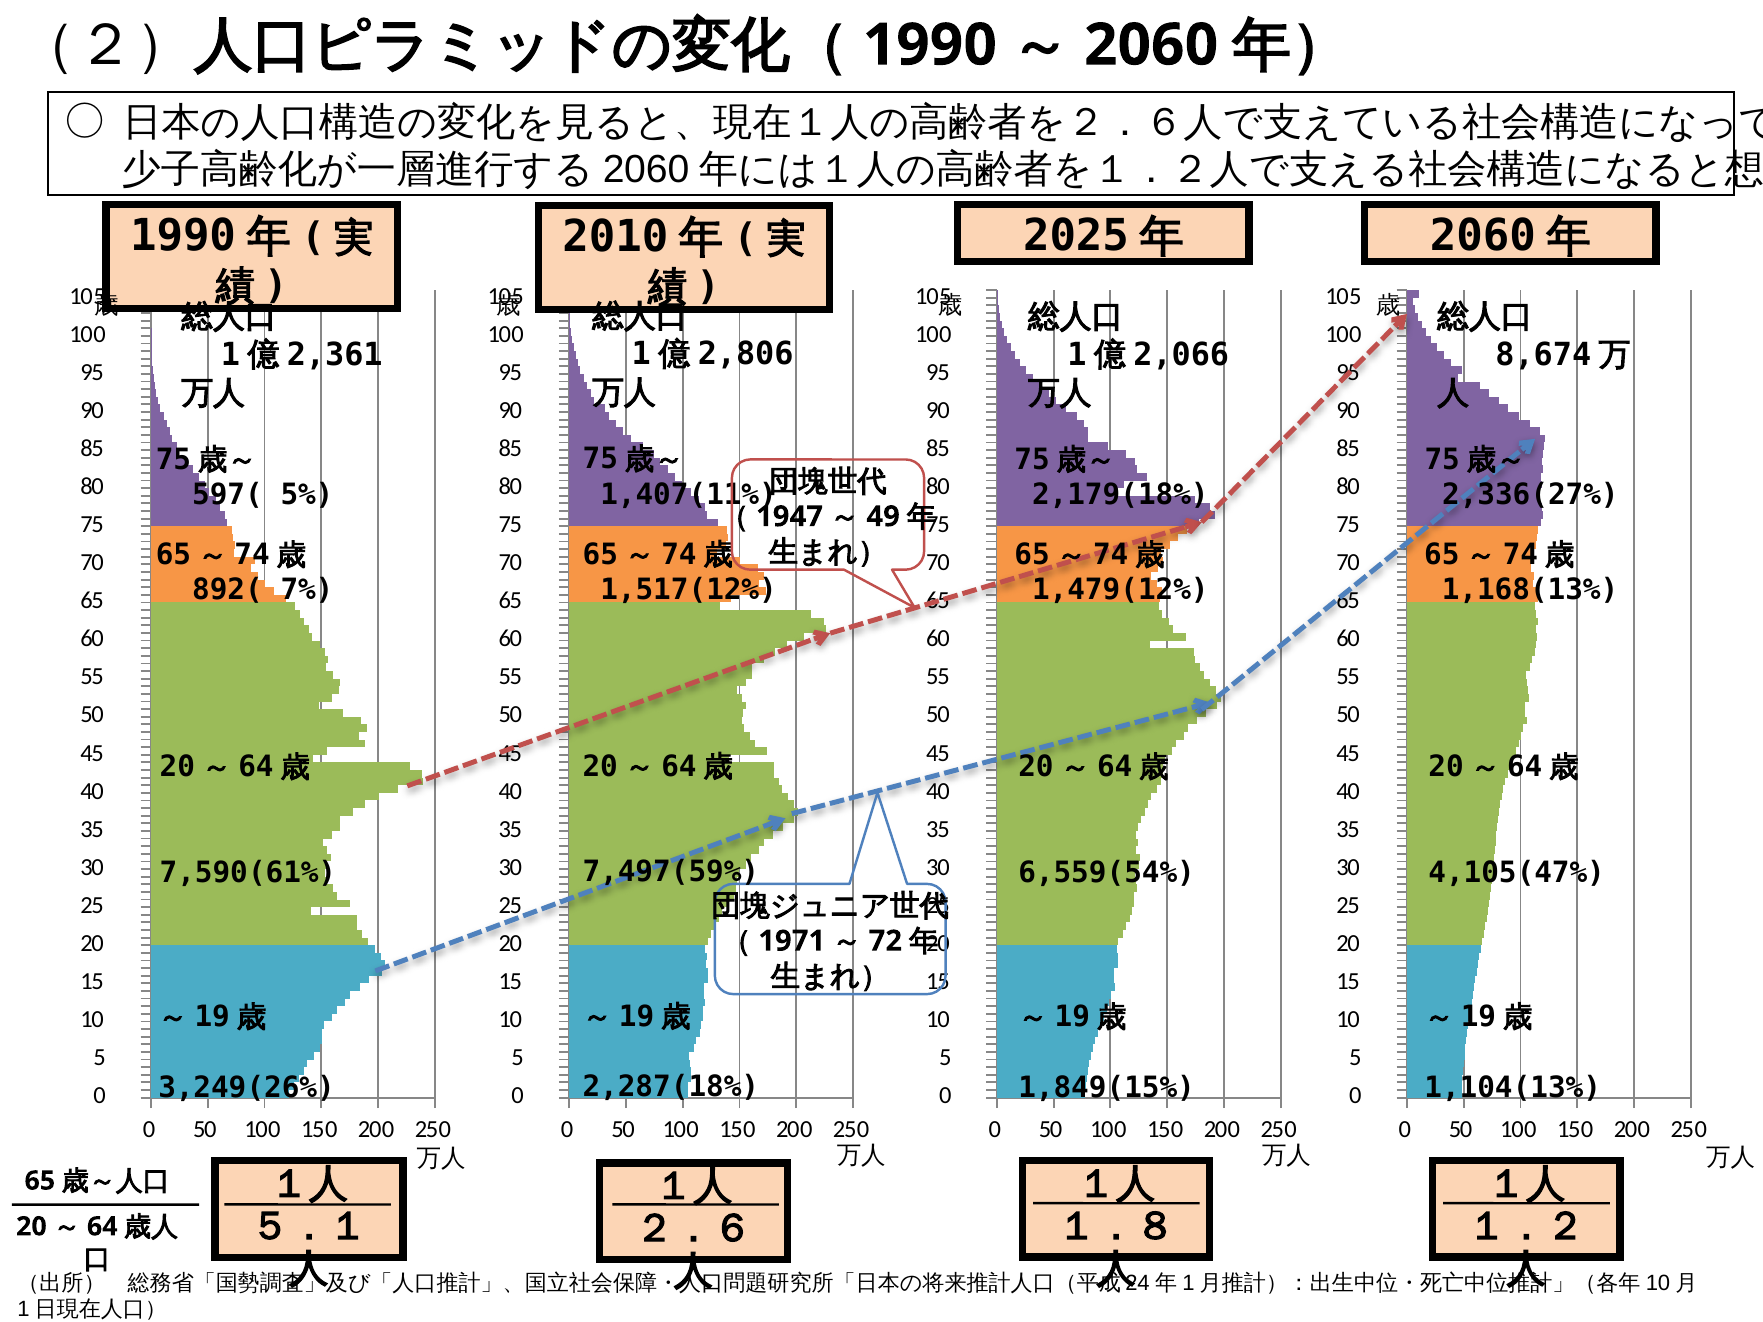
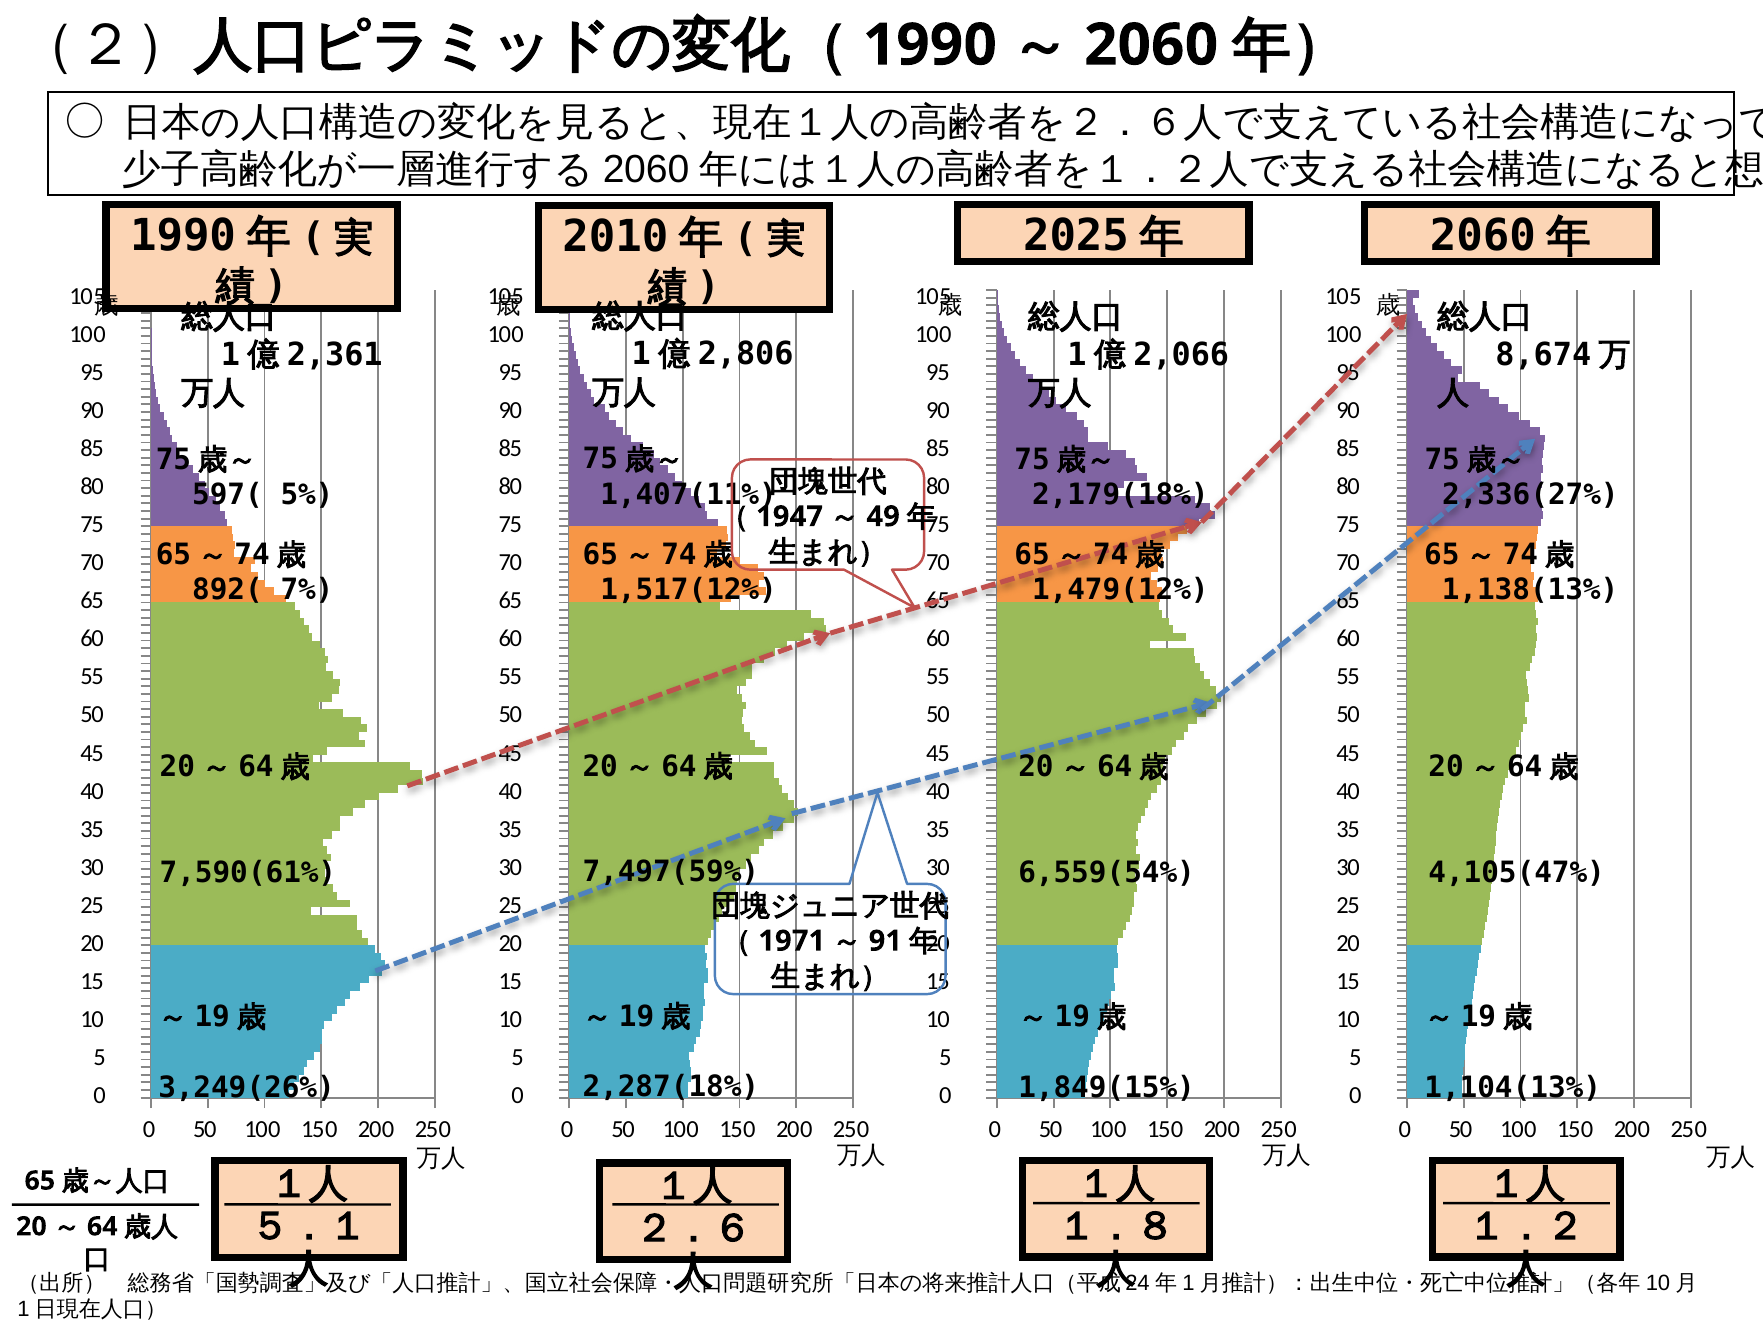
1,168(13%: 1,168(13% -> 1,138(13% (1530, 590)
72: 72 -> 91 (885, 941)
